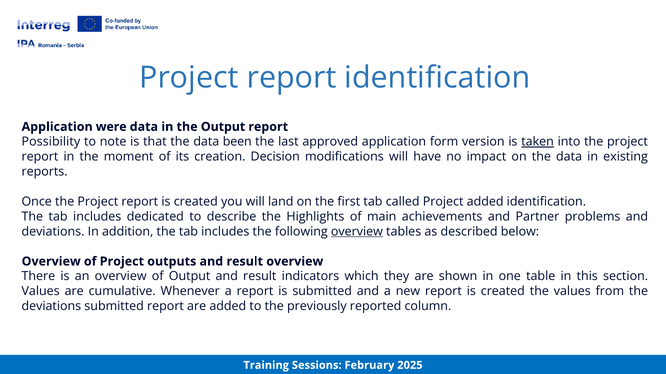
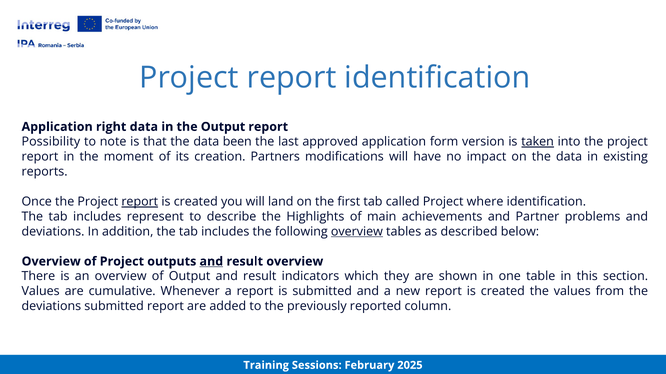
were: were -> right (111, 127)
Decision: Decision -> Partners (275, 157)
report underline: none -> present (140, 202)
Project added: added -> where (485, 202)
dedicated: dedicated -> represent (155, 217)
and underline: none -> present (211, 262)
